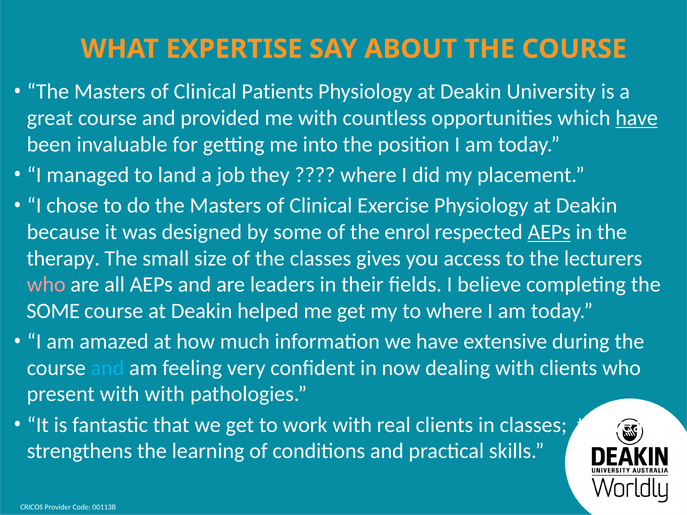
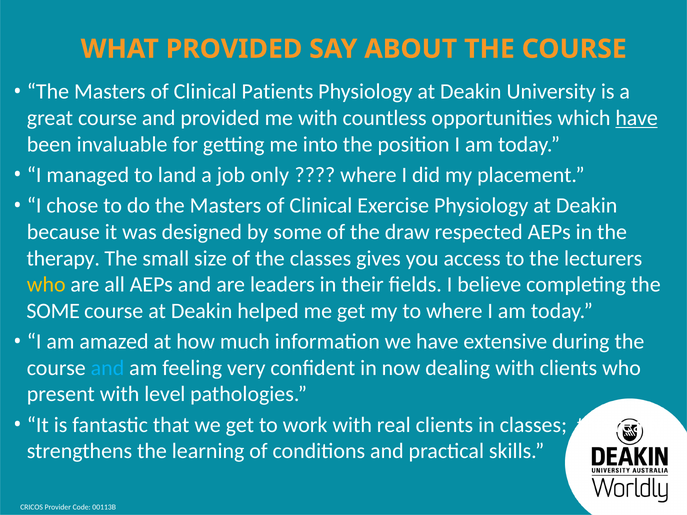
WHAT EXPERTISE: EXPERTISE -> PROVIDED (234, 49)
they: they -> only (270, 175)
enrol: enrol -> draw (407, 232)
AEPs underline: present -> none (549, 232)
who colour: pink -> yellow (46, 285)
with with: with -> level (165, 394)
